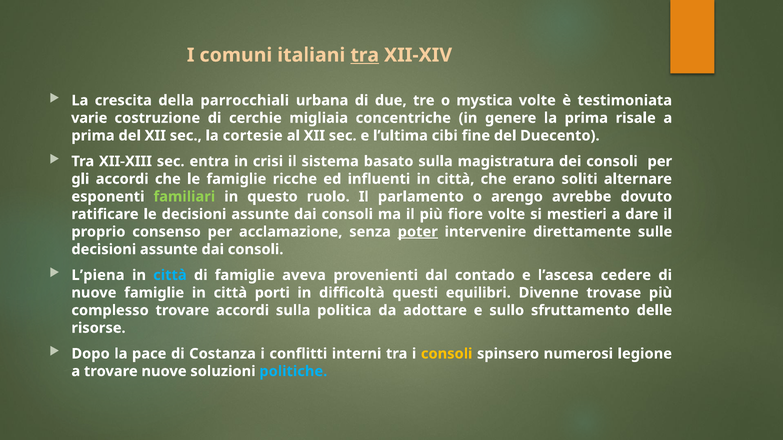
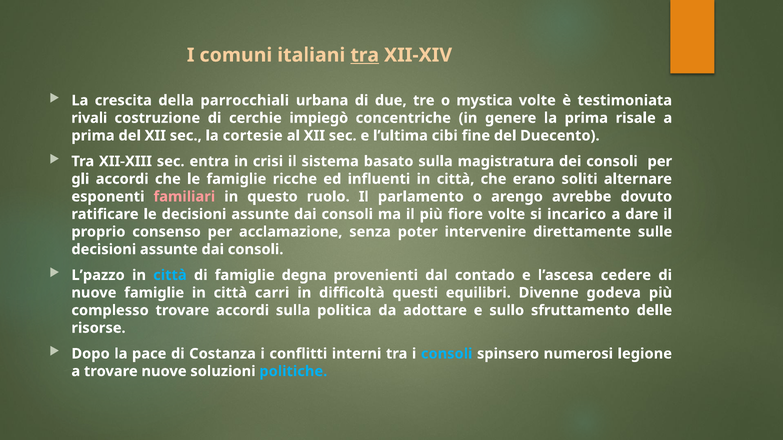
varie: varie -> rivali (89, 118)
migliaia: migliaia -> impiegò (319, 118)
familiari colour: light green -> pink (184, 197)
mestieri: mestieri -> incarico (577, 214)
poter underline: present -> none (418, 232)
L’piena: L’piena -> L’pazzo (98, 275)
aveva: aveva -> degna (304, 275)
porti: porti -> carri (272, 293)
trovase: trovase -> godeva (614, 293)
consoli colour: yellow -> light blue (447, 354)
